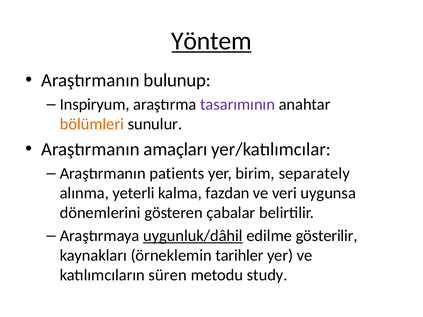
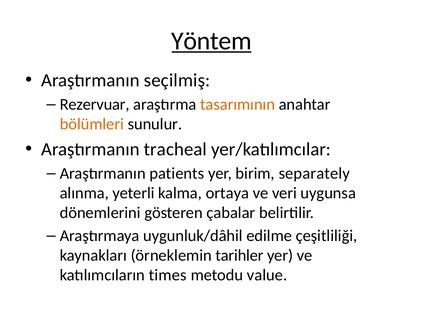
bulunup: bulunup -> seçilmiş (177, 80)
Inspiryum: Inspiryum -> Rezervuar (95, 105)
tasarımının colour: purple -> orange (238, 105)
amaçları: amaçları -> tracheal (175, 149)
fazdan: fazdan -> ortaya (227, 193)
uygunluk/dâhil underline: present -> none (193, 236)
gösterilir: gösterilir -> çeşitliliği (327, 236)
süren: süren -> times (168, 275)
study: study -> value (267, 275)
